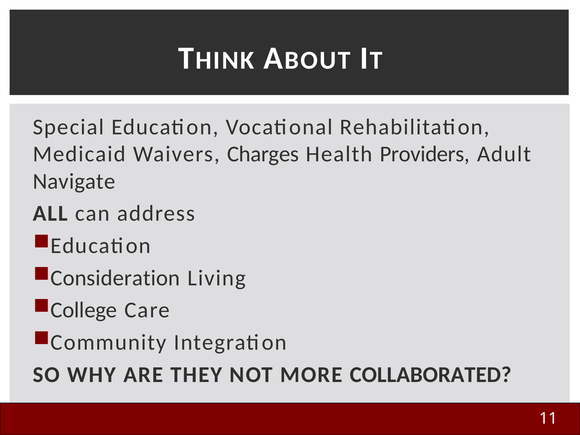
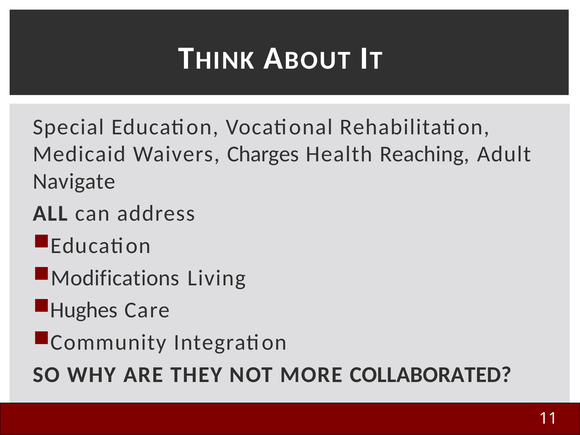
Providers: Providers -> Reaching (425, 154)
Consideration: Consideration -> Modifications (115, 278)
College: College -> Hughes (84, 310)
